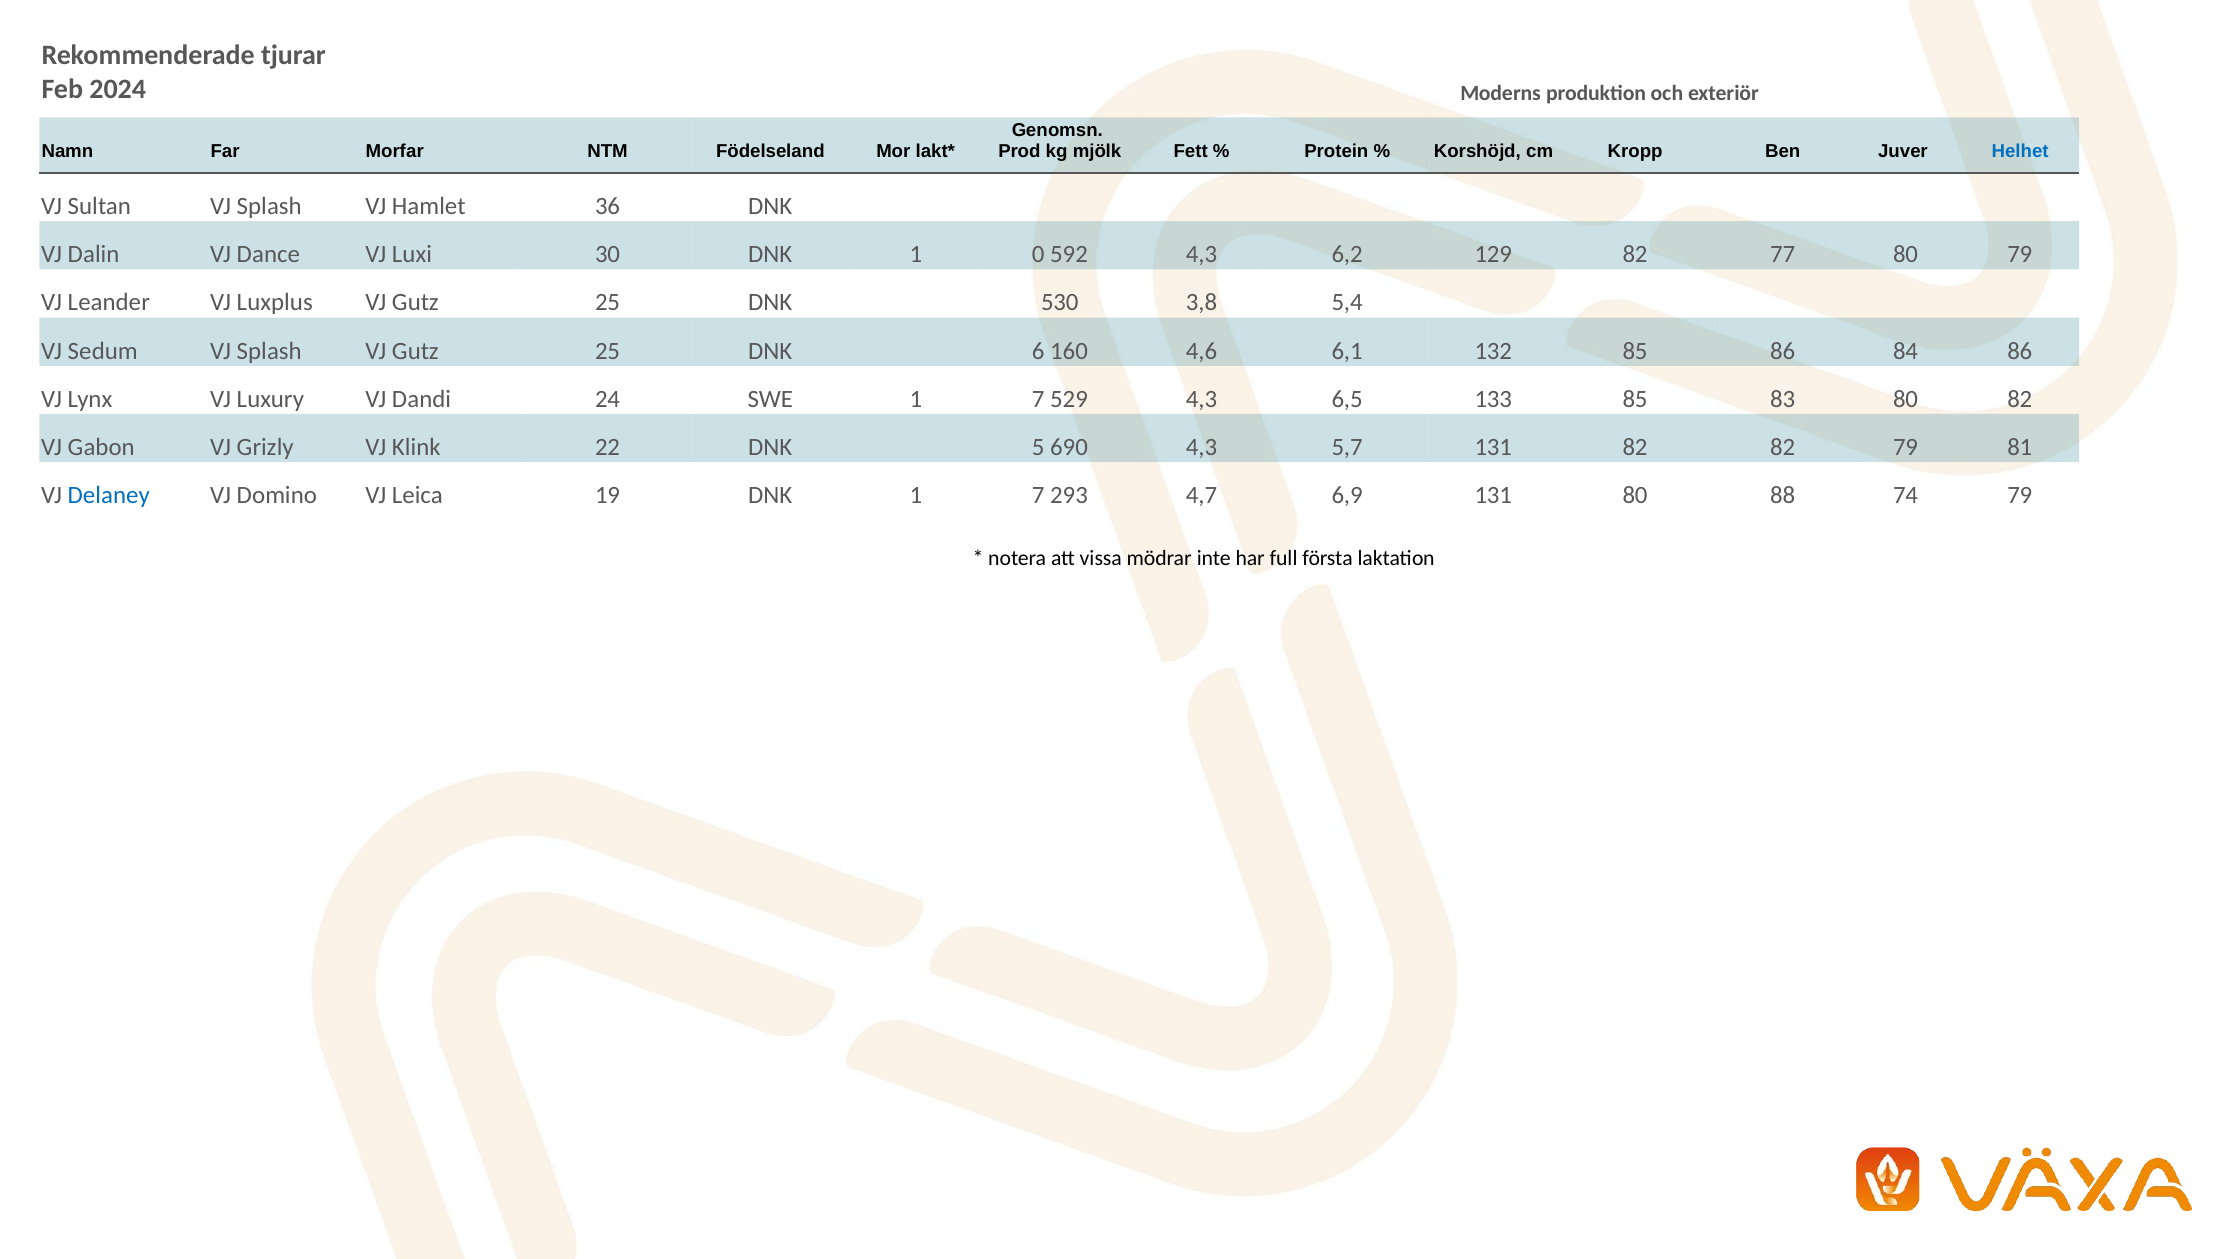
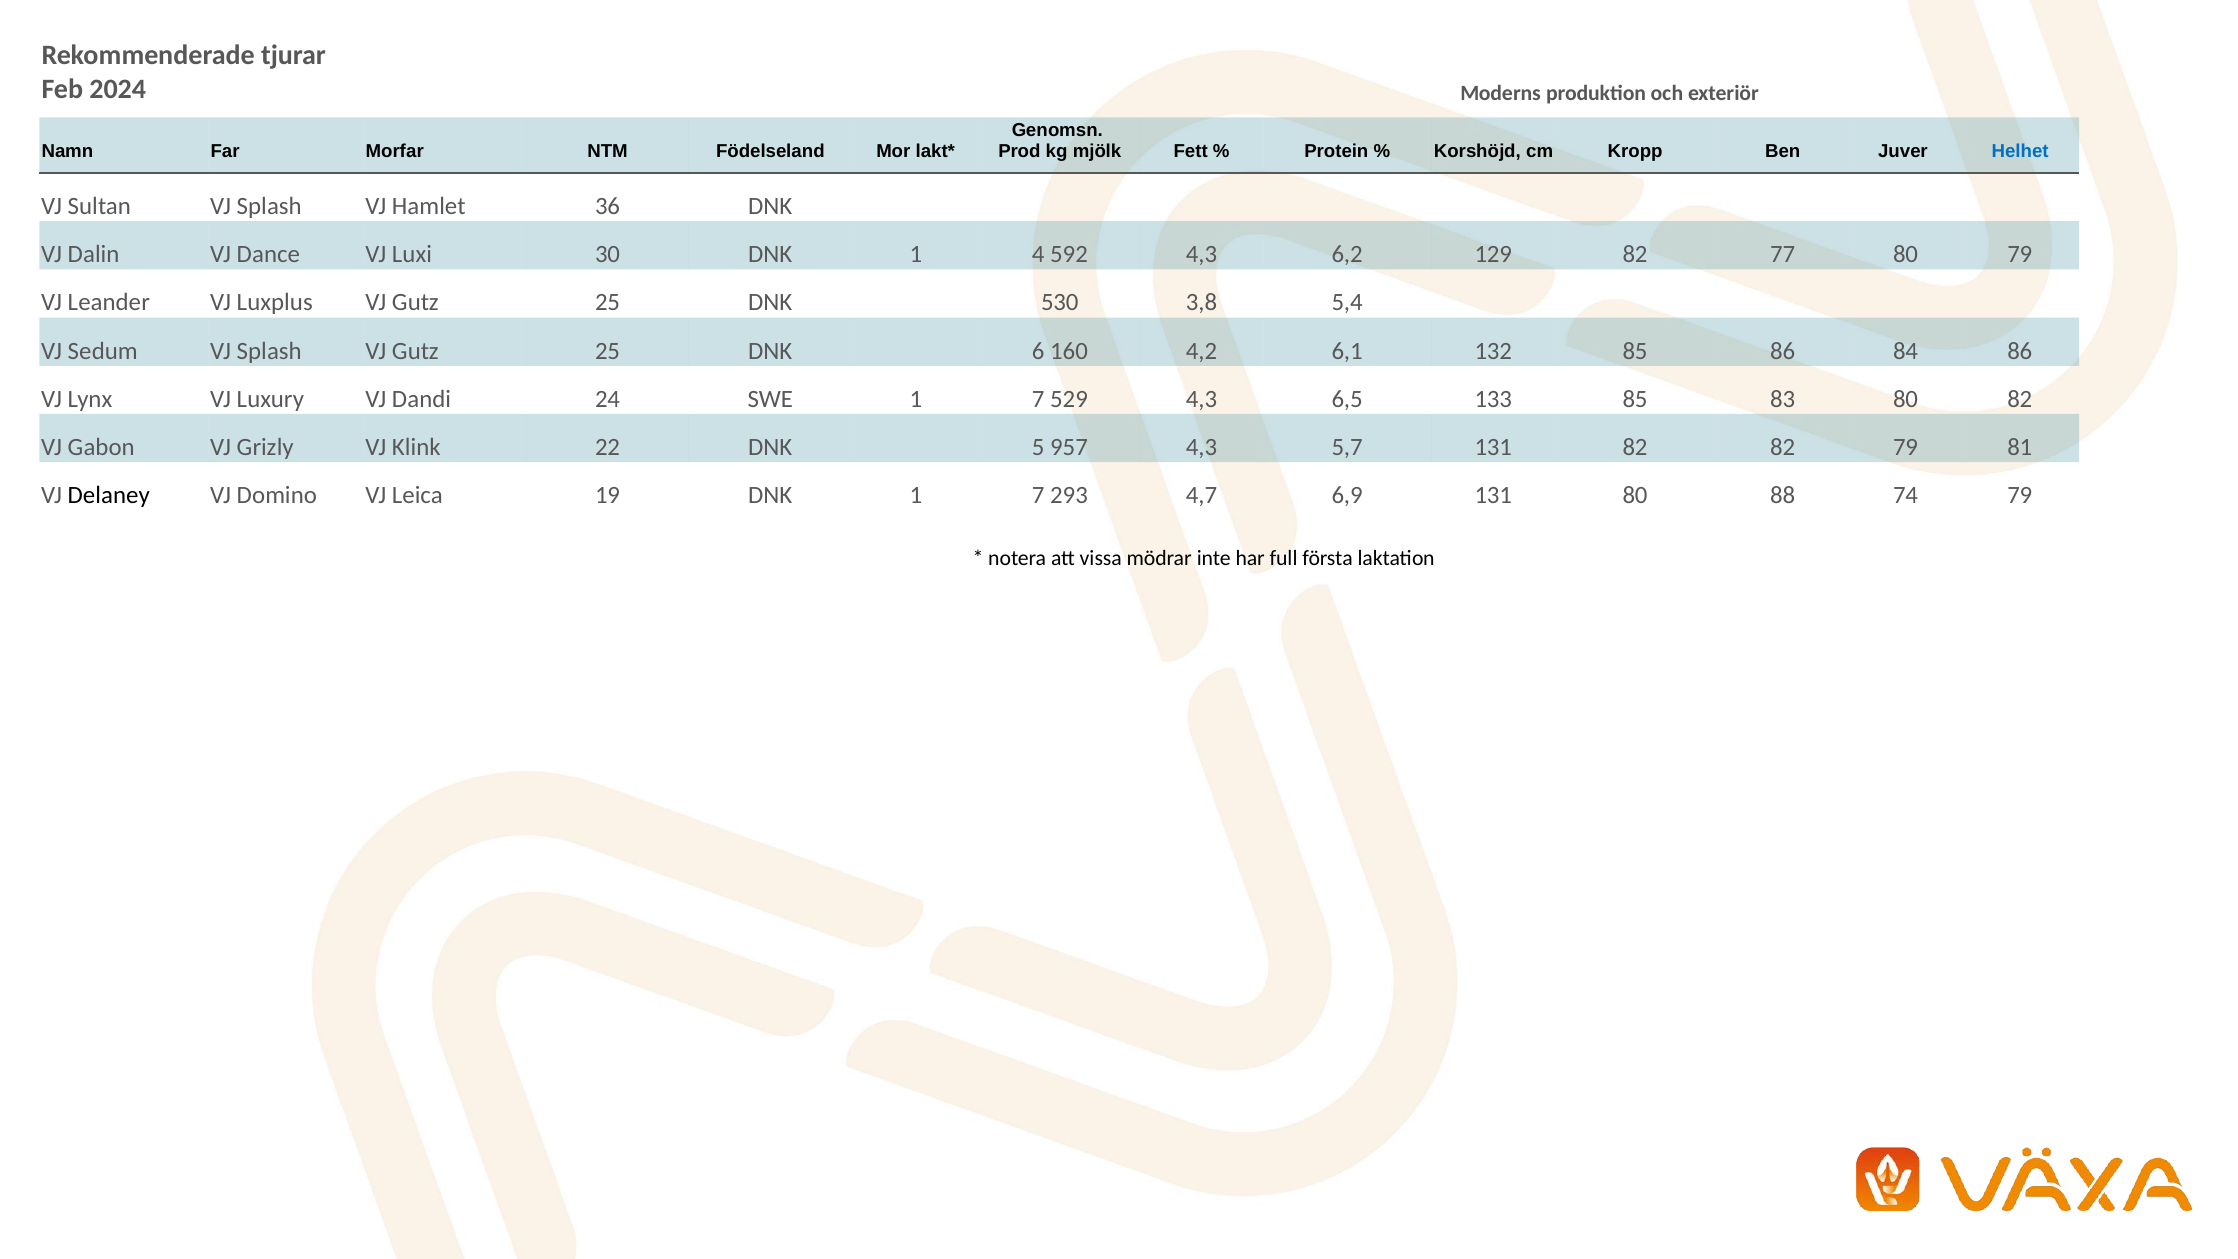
0: 0 -> 4 (1038, 254)
4,6: 4,6 -> 4,2 (1202, 351)
690: 690 -> 957 (1069, 447)
Delaney colour: blue -> black (109, 495)
